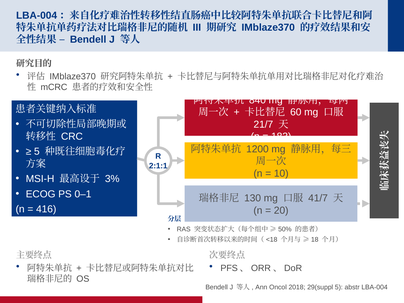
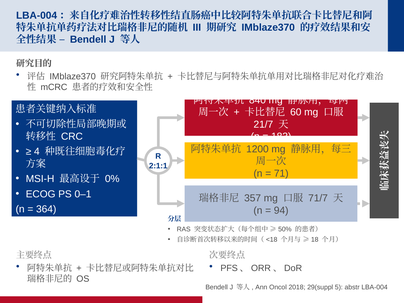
5: 5 -> 4 (37, 152)
10: 10 -> 71 (281, 173)
3%: 3% -> 0% (112, 179)
130: 130 -> 357 (253, 198)
41/7: 41/7 -> 71/7 (318, 198)
416: 416 -> 364 (46, 209)
20: 20 -> 94 (281, 210)
